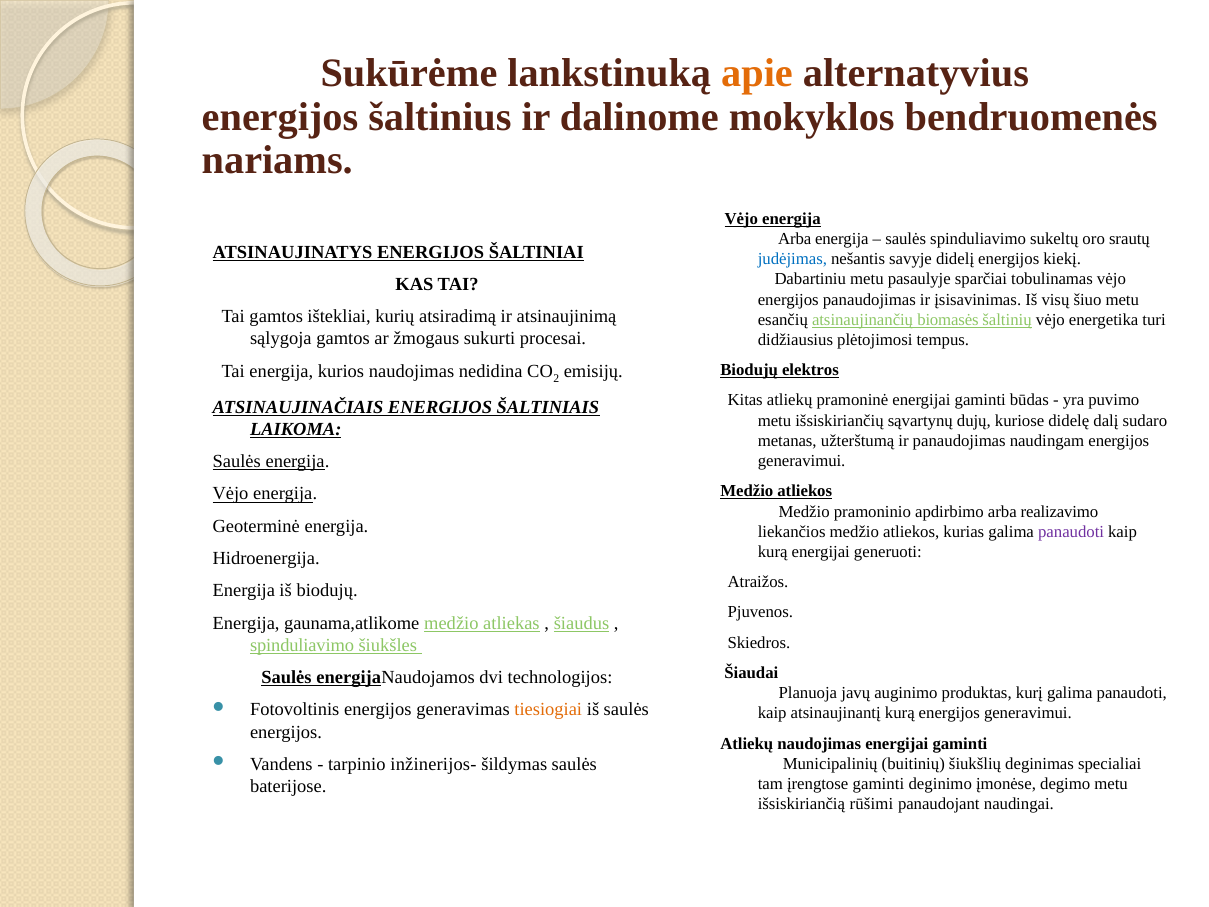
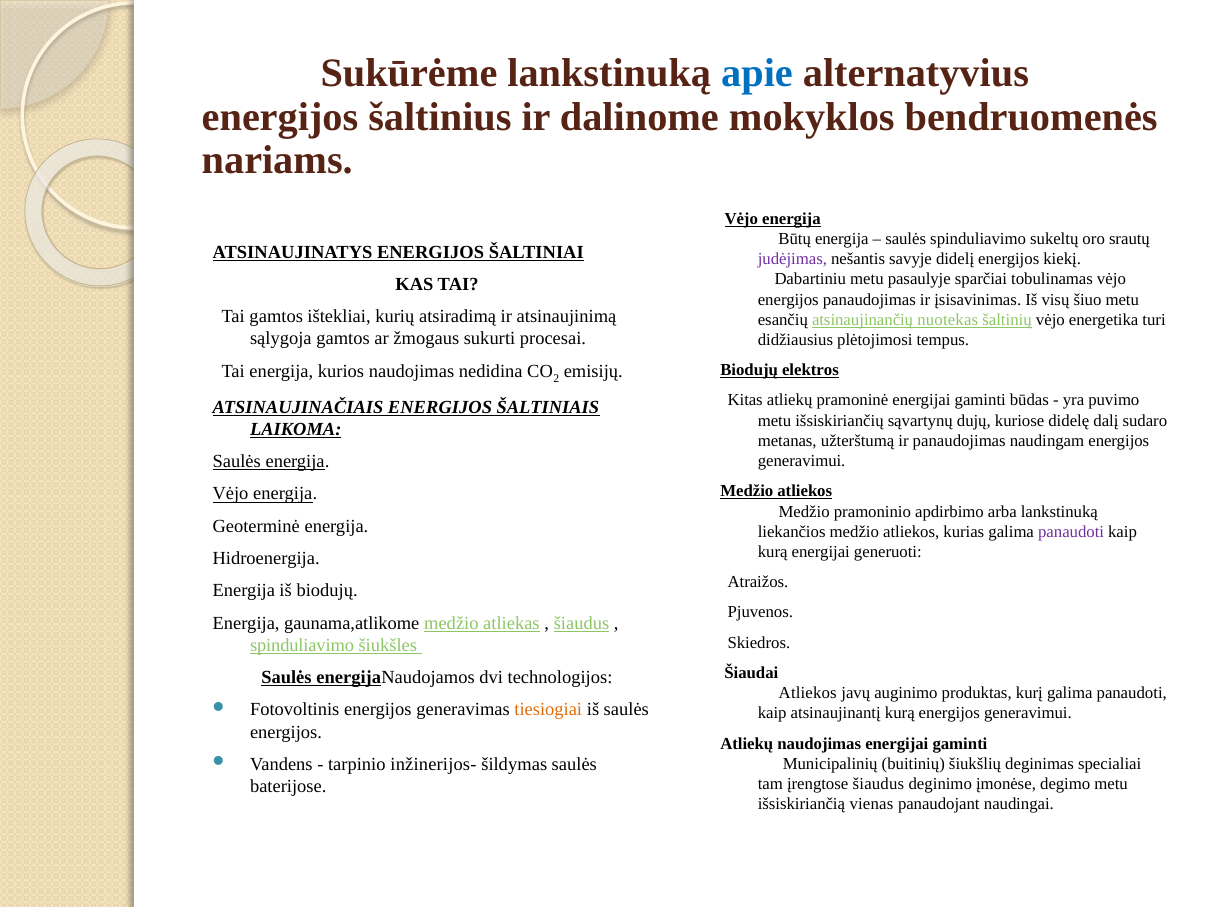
apie colour: orange -> blue (757, 74)
Arba: Arba -> Būtų (795, 239)
judėjimas colour: blue -> purple (792, 259)
biomasės: biomasės -> nuotekas (948, 320)
arba realizavimo: realizavimo -> lankstinuką (1059, 511)
Planuoja: Planuoja -> Atliekos (808, 693)
įrengtose gaminti: gaminti -> šiaudus (878, 784)
rūšimi: rūšimi -> vienas (871, 804)
